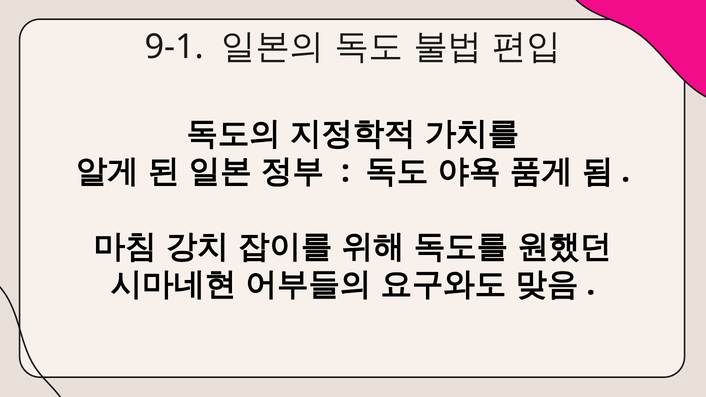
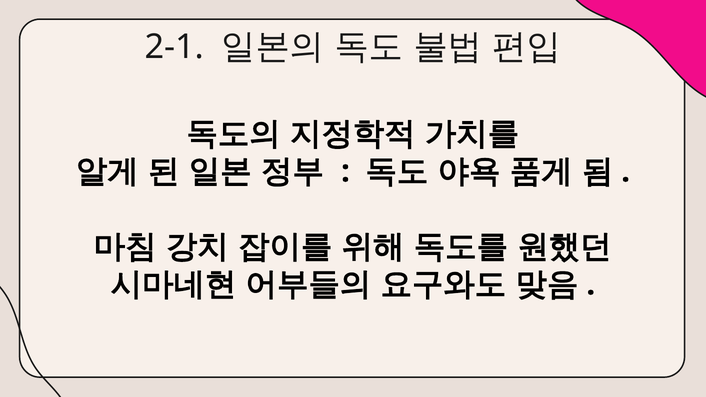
9-1: 9-1 -> 2-1 (174, 47)
